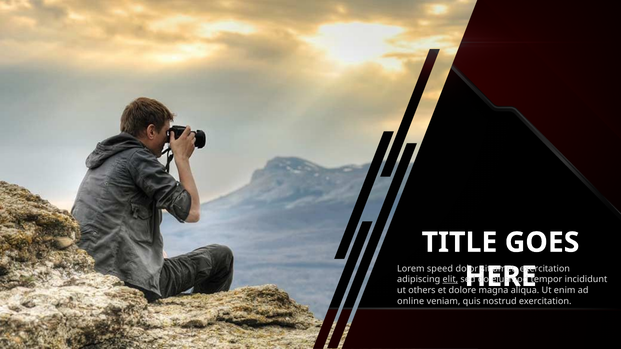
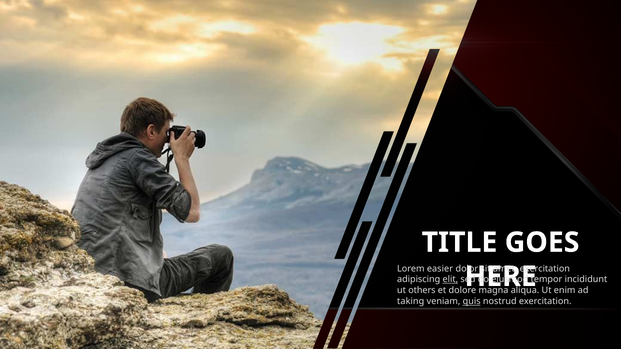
speed: speed -> easier (440, 269)
online: online -> taking (411, 301)
quis underline: none -> present (472, 301)
